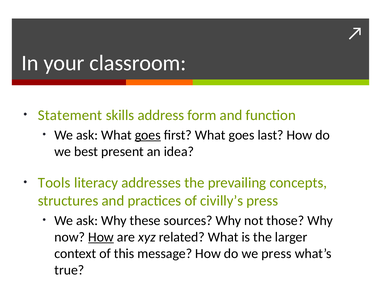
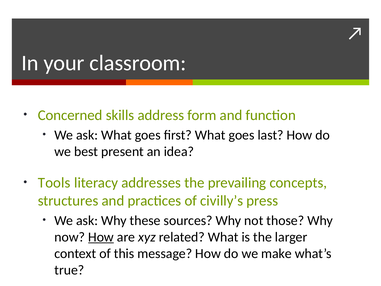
Statement: Statement -> Concerned (70, 115)
goes underline: present -> none (148, 135)
we press: press -> make (276, 253)
